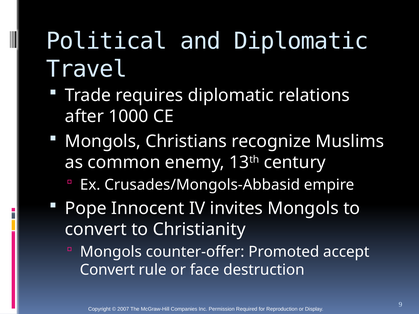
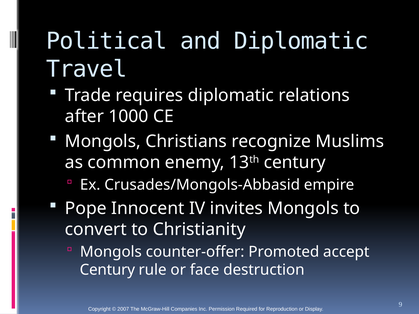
Convert: Convert -> Century (107, 270)
